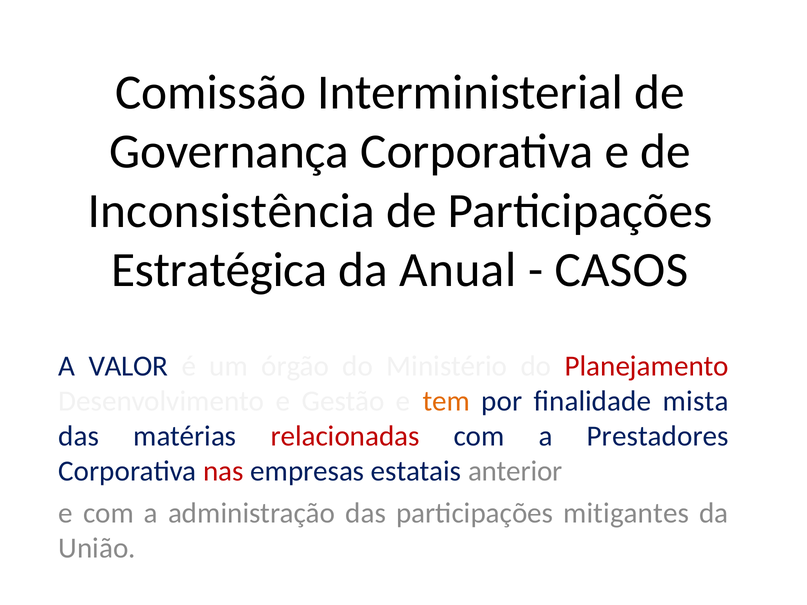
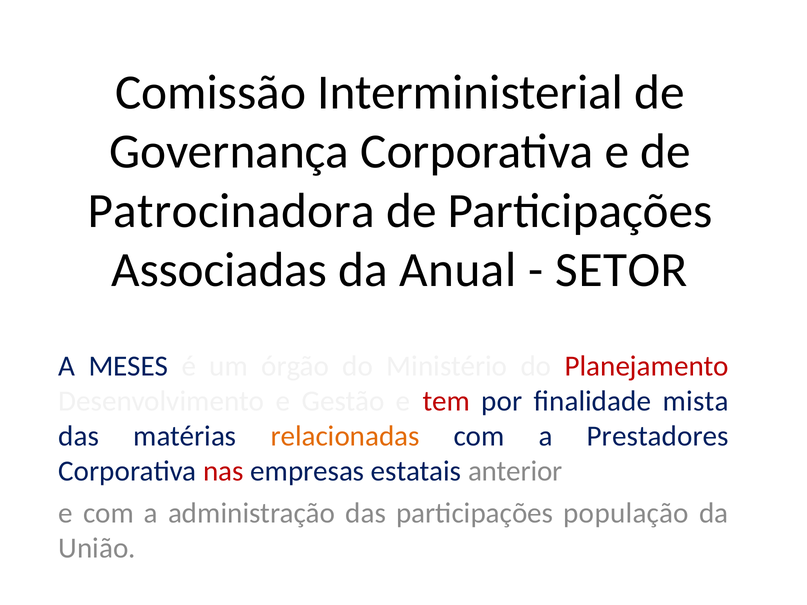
Inconsistência: Inconsistência -> Patrocinadora (231, 211)
Estratégica: Estratégica -> Associadas (219, 270)
CASOS: CASOS -> SETOR (621, 270)
VALOR: VALOR -> MESES (128, 367)
tem colour: orange -> red (446, 401)
relacionadas colour: red -> orange (345, 436)
mitigantes: mitigantes -> população (626, 514)
